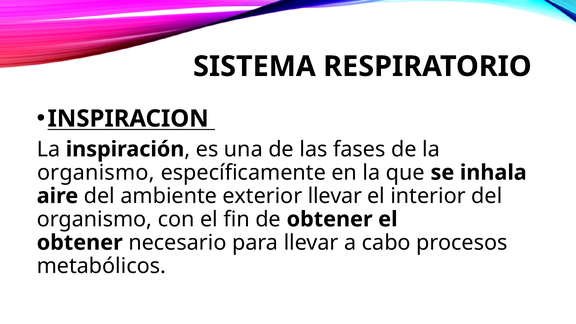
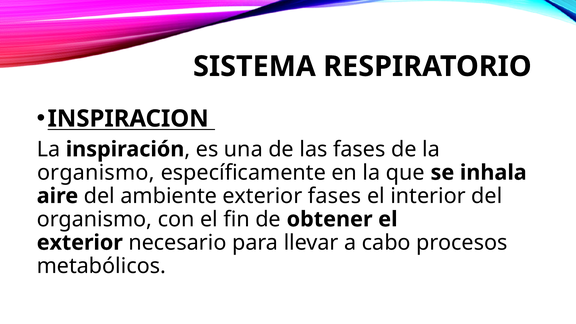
exterior llevar: llevar -> fases (335, 196)
obtener: obtener -> exterior (80, 243)
